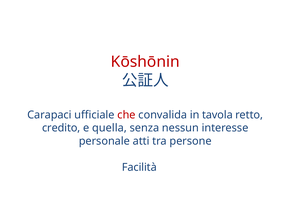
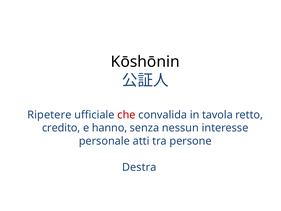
Kōshōnin colour: red -> black (145, 62)
Carapaci: Carapaci -> Ripetere (49, 115)
quella: quella -> hanno (110, 128)
Facilità: Facilità -> Destra (139, 167)
